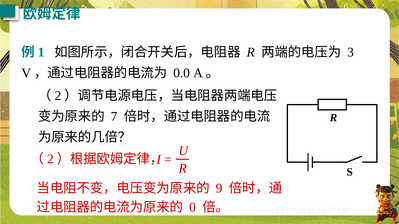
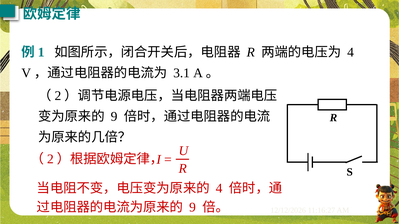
3: 3 -> 4 (351, 52)
0.0: 0.0 -> 3.1 (182, 73)
7: 7 -> 9 (114, 117)
9: 9 -> 4 (219, 189)
0: 0 -> 9 (192, 208)
